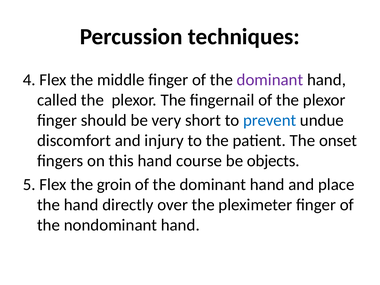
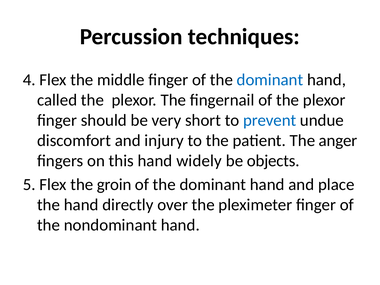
dominant colour: purple -> blue (270, 80)
onset: onset -> anger (338, 141)
course: course -> widely (199, 161)
